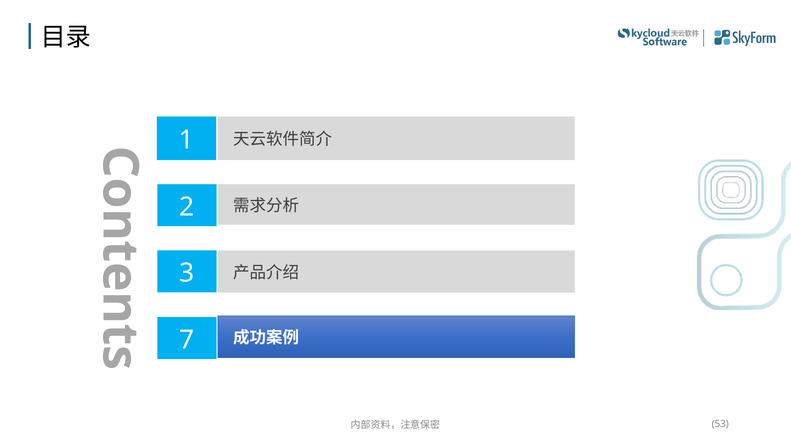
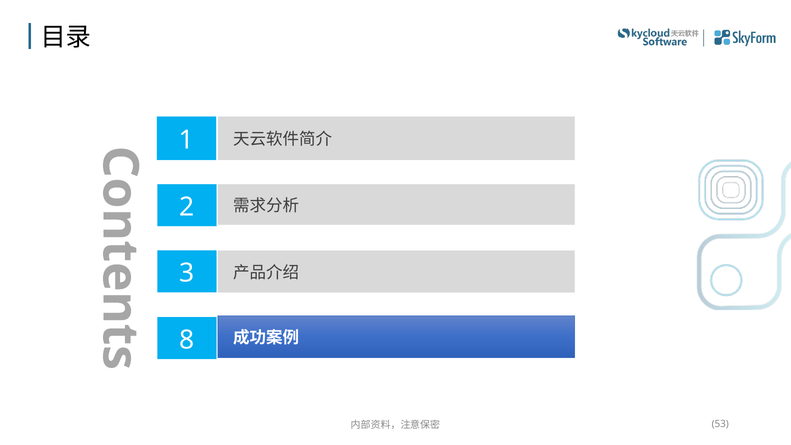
7: 7 -> 8 (187, 340)
